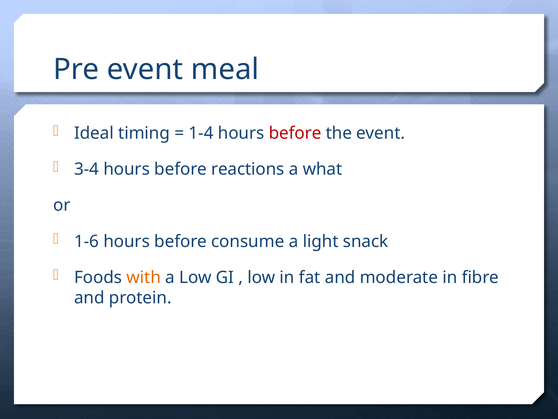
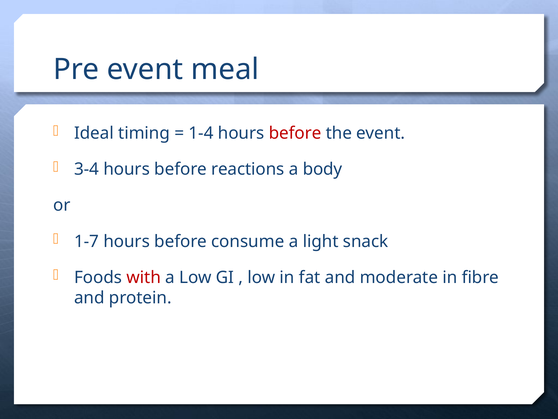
what: what -> body (322, 169)
1-6: 1-6 -> 1-7 (87, 241)
with colour: orange -> red (144, 277)
